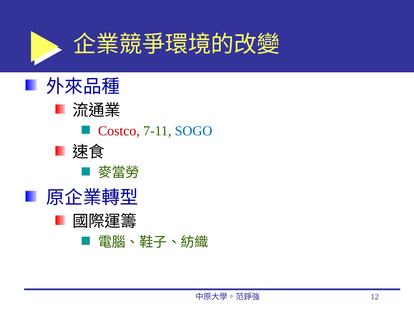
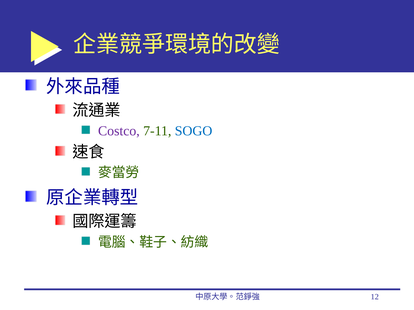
Costco colour: red -> purple (119, 131)
